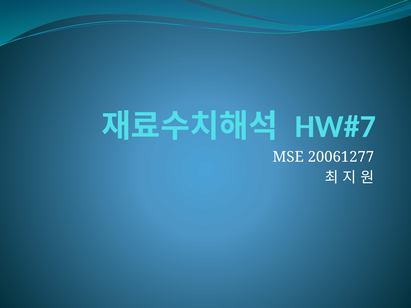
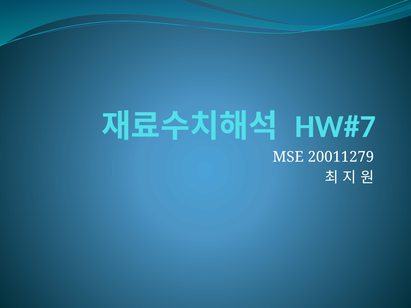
20061277: 20061277 -> 20011279 (341, 157)
